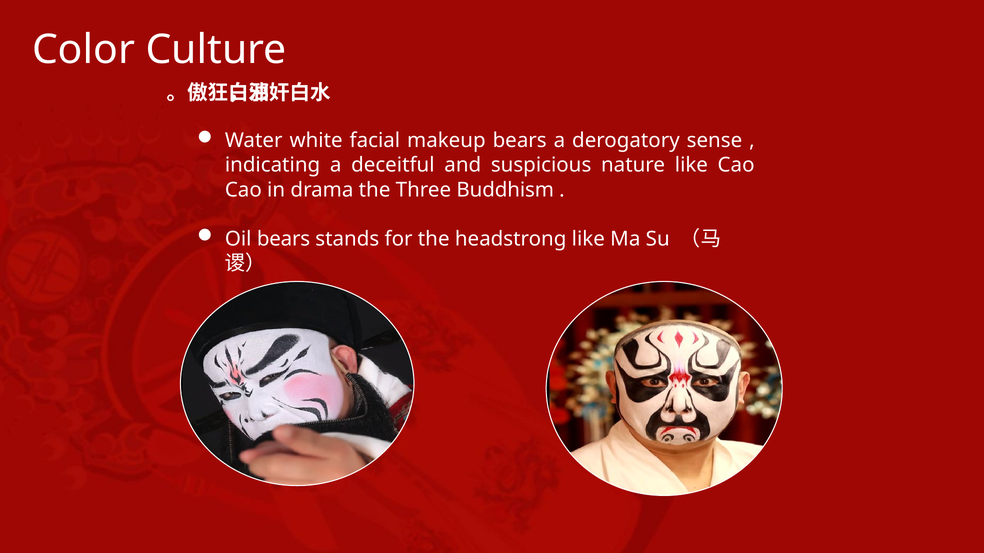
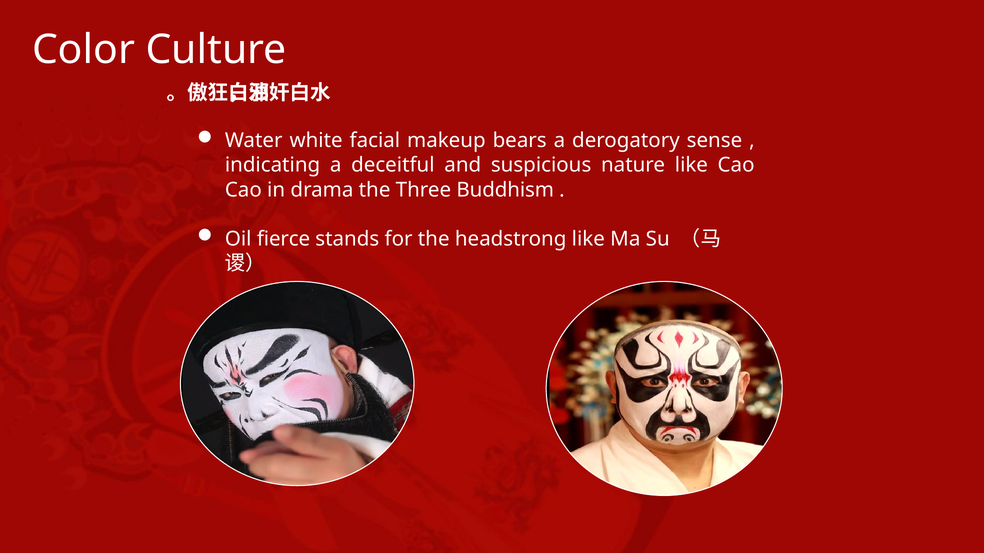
Oil bears: bears -> fierce (283, 239)
